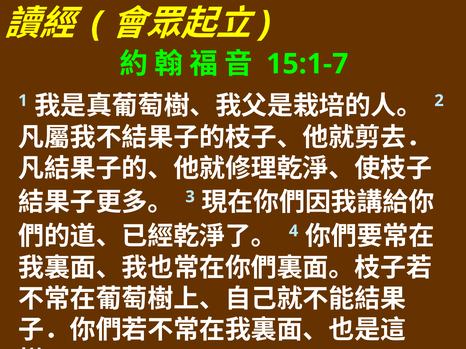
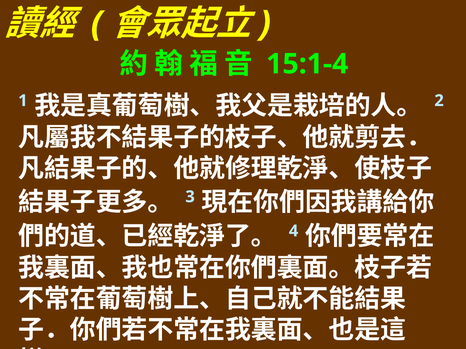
15:1-7: 15:1-7 -> 15:1-4 (307, 64)
